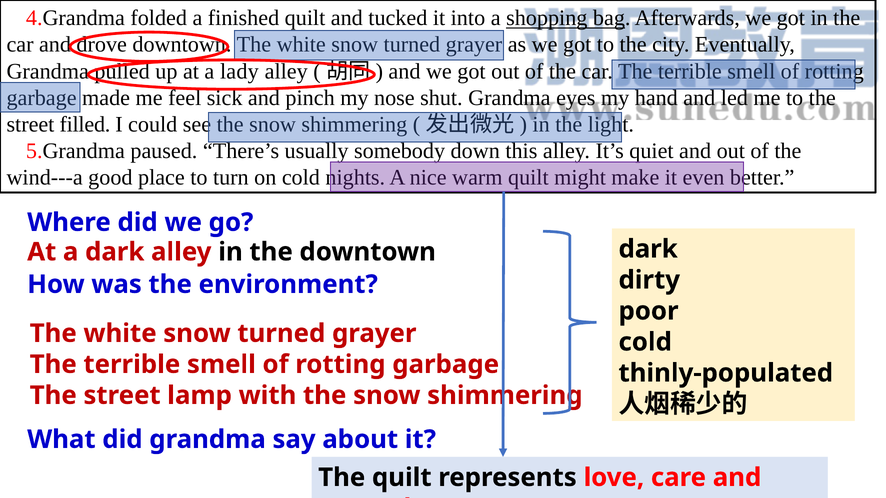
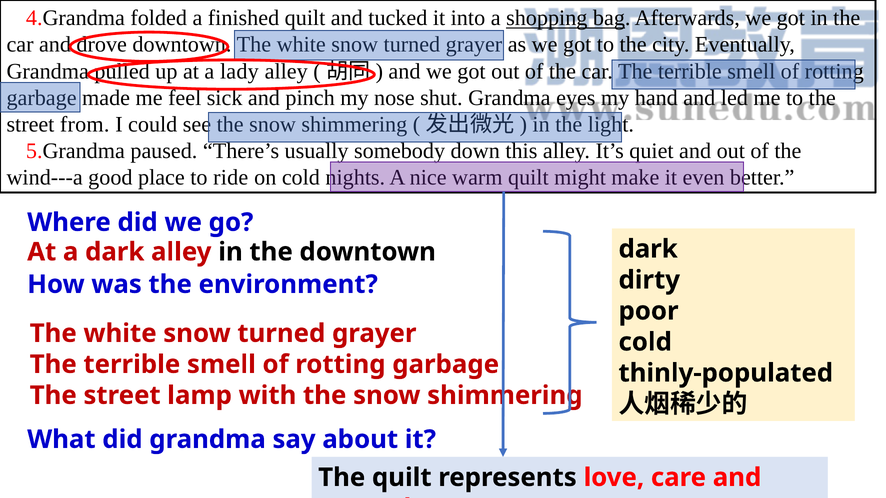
filled: filled -> from (85, 124)
turn: turn -> ride (231, 178)
